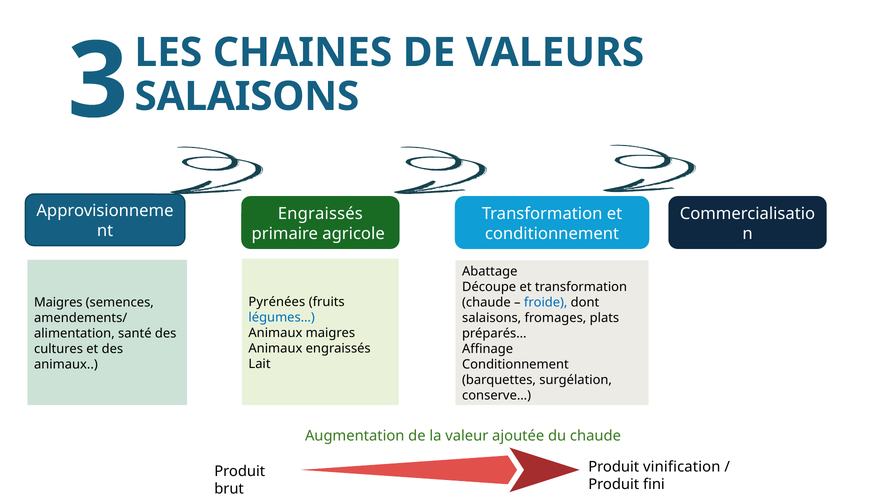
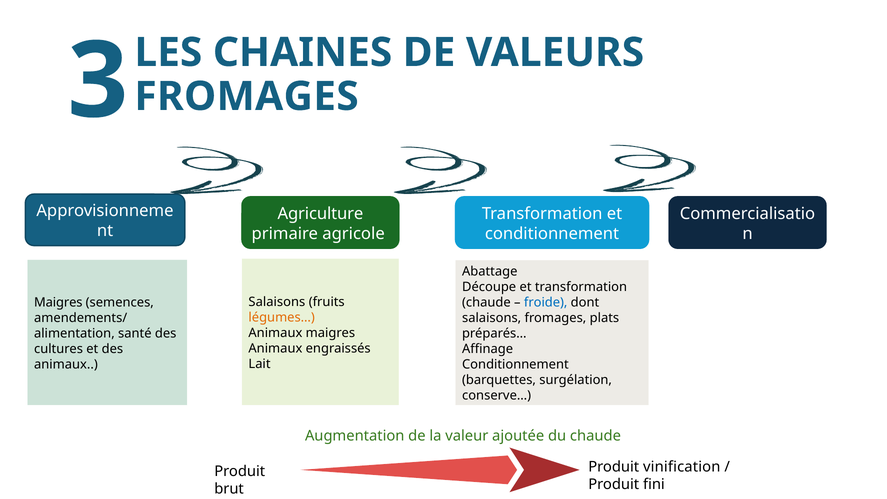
SALAISONS: SALAISONS -> FROMAGES (247, 97)
Engraissés: Engraissés -> Agriculture (320, 214)
Pyrénées: Pyrénées -> Salaisons (277, 302)
légumes… colour: blue -> orange (282, 317)
